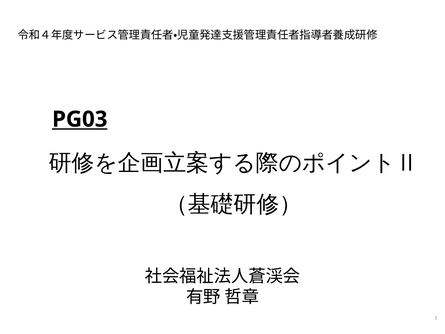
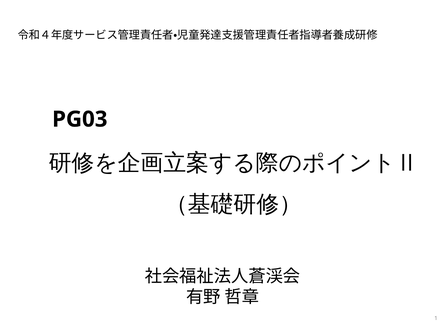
PG03 underline: present -> none (80, 119)
